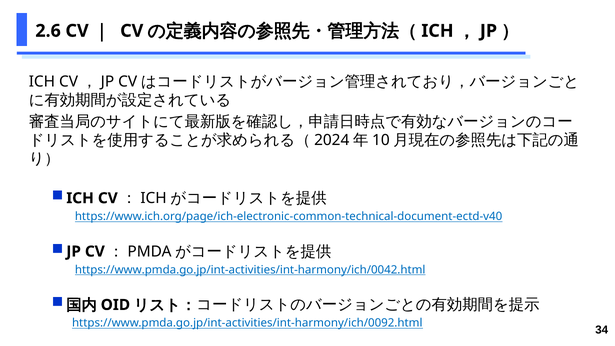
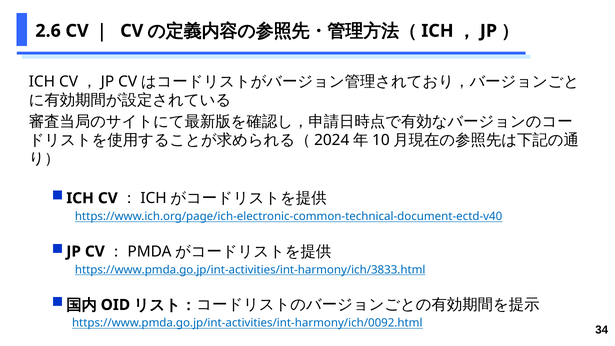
https://www.pmda.go.jp/int-activities/int-harmony/ich/0042.html: https://www.pmda.go.jp/int-activities/int-harmony/ich/0042.html -> https://www.pmda.go.jp/int-activities/int-harmony/ich/3833.html (250, 270)
